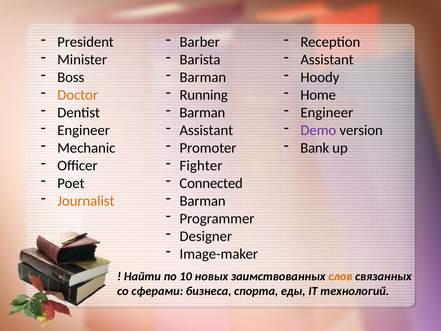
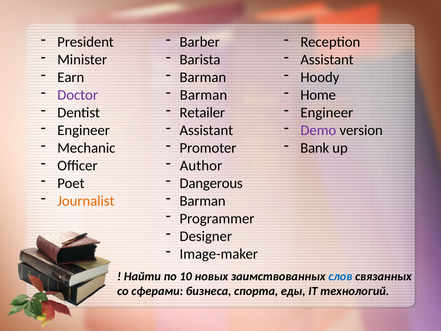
Boss: Boss -> Earn (71, 77)
Doctor colour: orange -> purple (78, 95)
Running: Running -> Barman (203, 95)
Barman: Barman -> Retailer (202, 112)
Fighter: Fighter -> Author (201, 165)
Connected: Connected -> Dangerous (211, 183)
слов colour: orange -> blue (340, 276)
